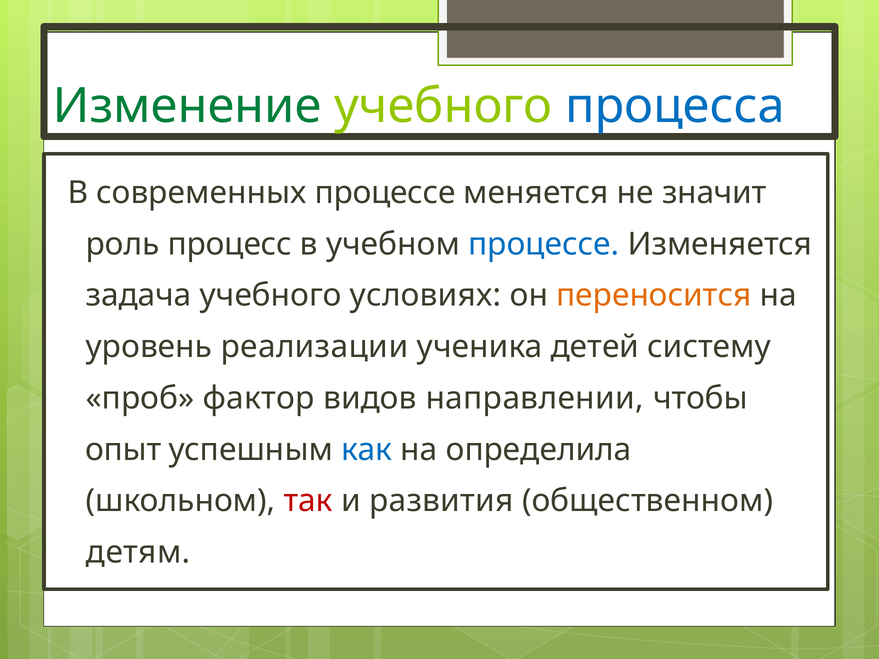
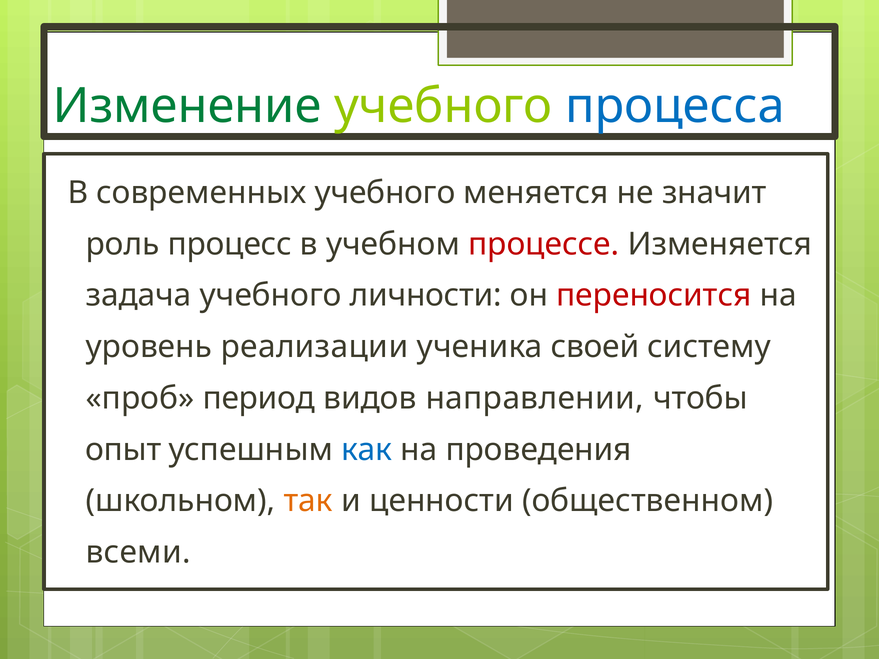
современных процессе: процессе -> учебного (385, 193)
процессе colour: blue -> red (544, 244)
условиях: условиях -> личности (426, 296)
переносится colour: orange -> red (654, 296)
детей: детей -> своей (595, 347)
фактор: фактор -> период (259, 398)
определила: определила -> проведения (539, 450)
так colour: red -> orange (308, 501)
развития: развития -> ценности (441, 501)
детям: детям -> всеми (138, 553)
